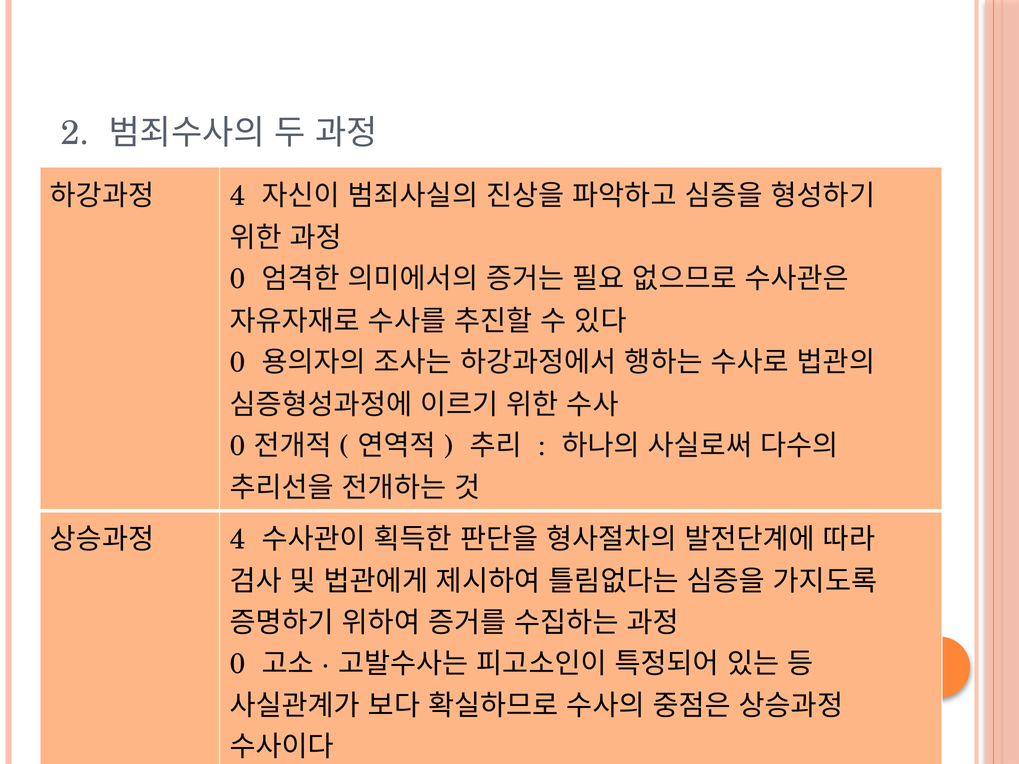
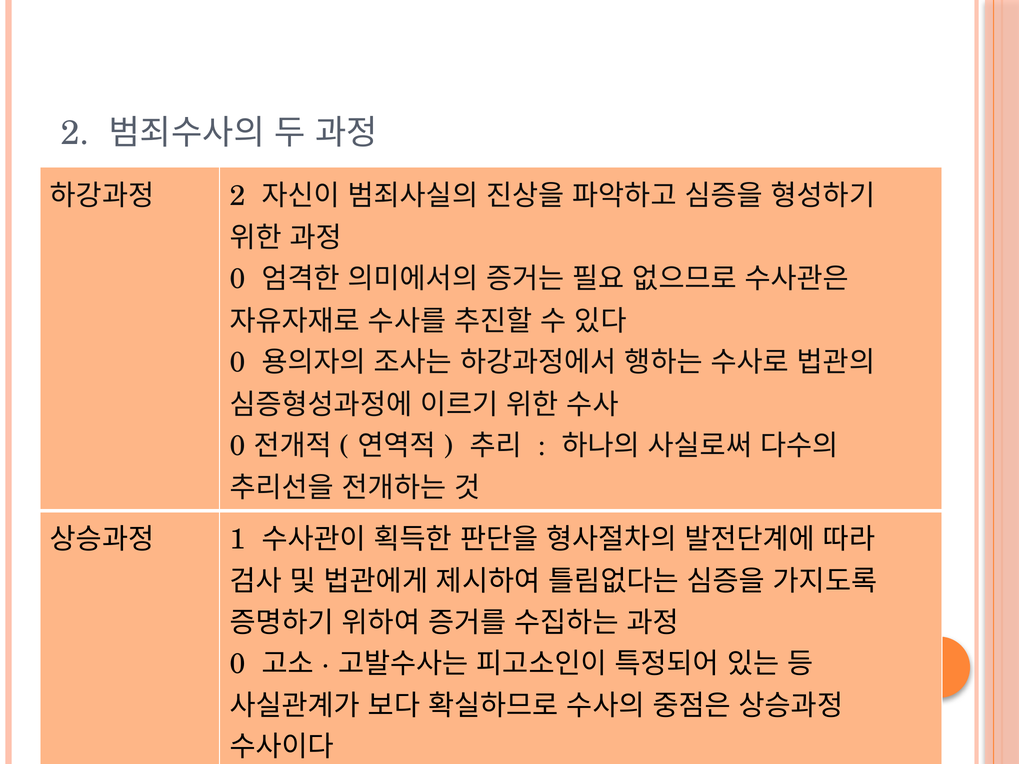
4: 4 -> 2 (238, 196)
4: 4 -> 1 (238, 540)
